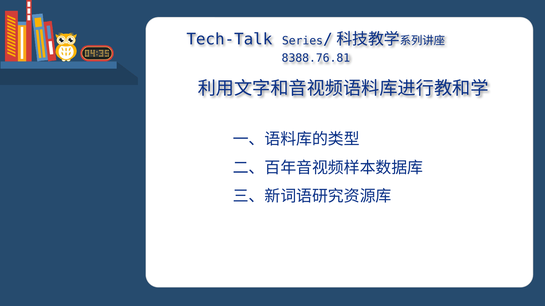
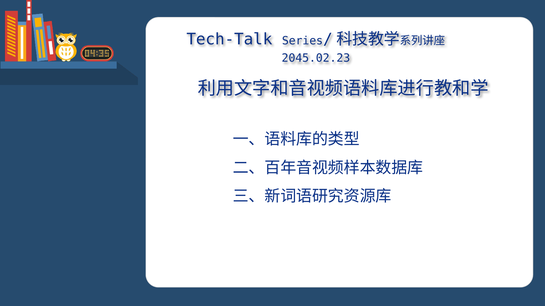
8388.76.81: 8388.76.81 -> 2045.02.23 (316, 58)
